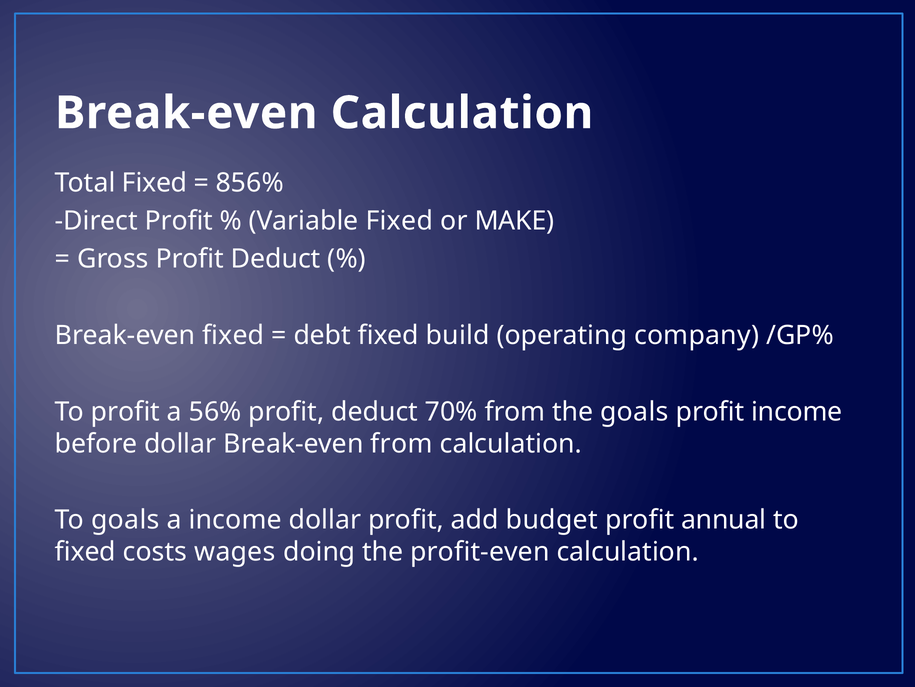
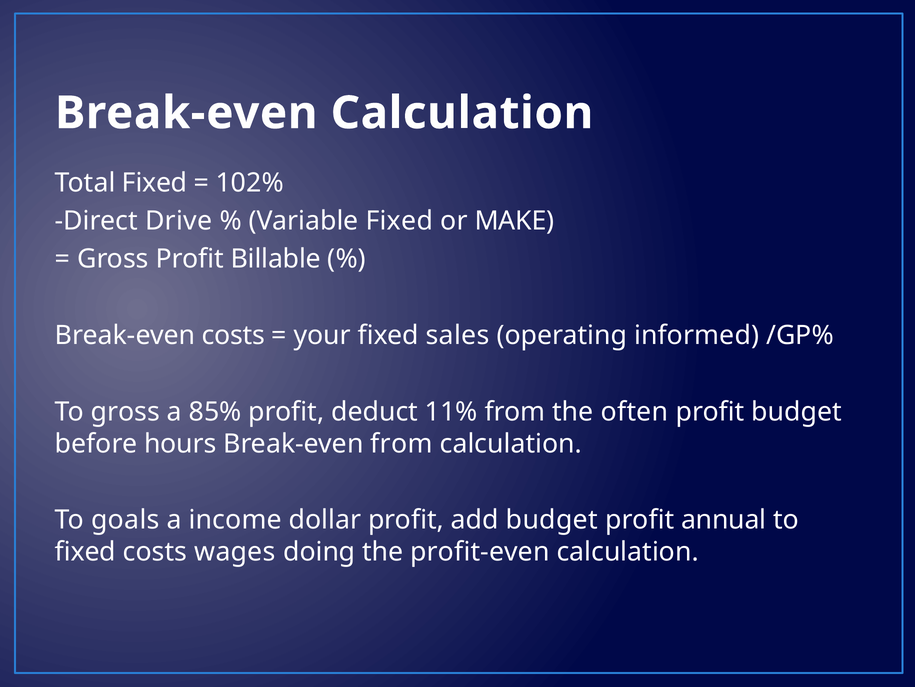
856%: 856% -> 102% (250, 183)
Direct Profit: Profit -> Drive (179, 221)
Gross Profit Deduct: Deduct -> Billable (276, 259)
Break-even fixed: fixed -> costs (233, 335)
debt: debt -> your (322, 335)
build: build -> sales (458, 335)
company: company -> informed (697, 335)
To profit: profit -> gross (125, 411)
56%: 56% -> 85% (215, 411)
70%: 70% -> 11% (451, 411)
the goals: goals -> often (634, 411)
profit income: income -> budget (797, 411)
before dollar: dollar -> hours (180, 443)
